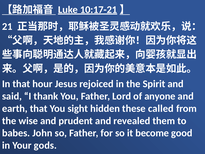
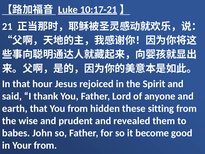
You sight: sight -> from (78, 108)
called: called -> sitting (161, 108)
Your gods: gods -> from (45, 145)
